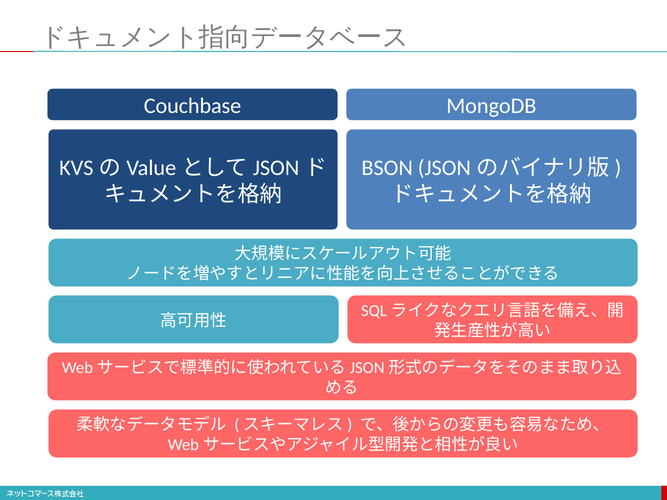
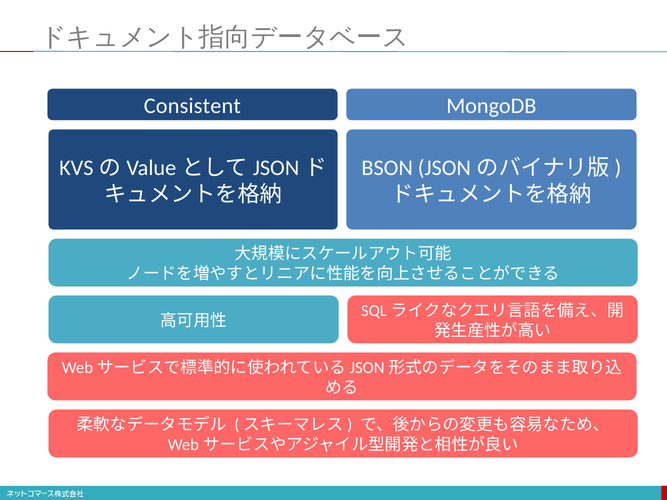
Couchbase: Couchbase -> Consistent (192, 106)
